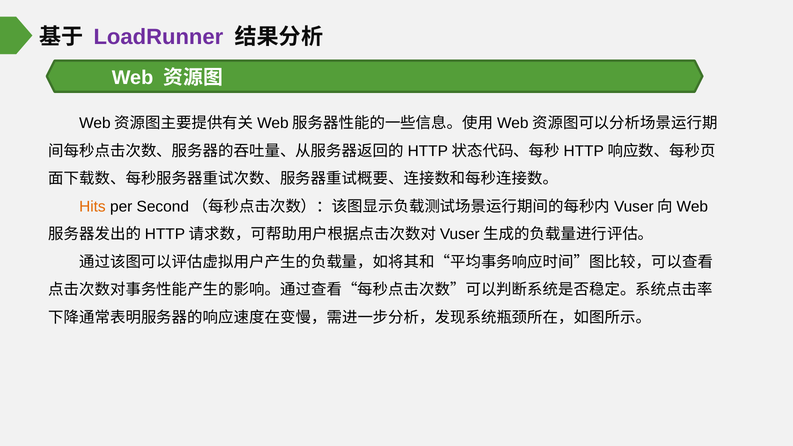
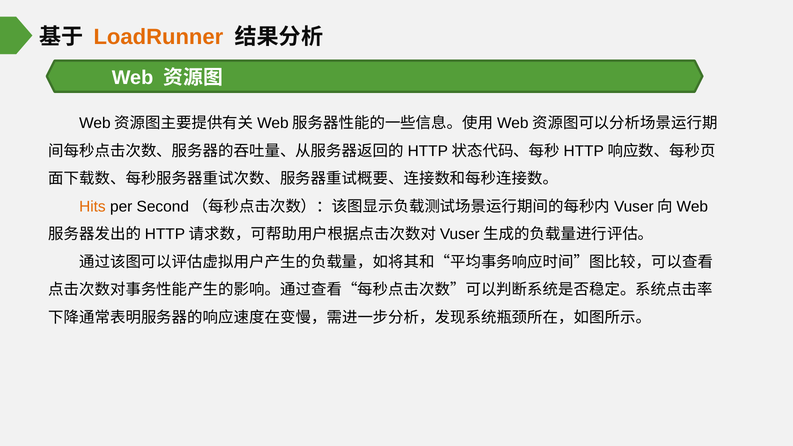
LoadRunner colour: purple -> orange (158, 37)
